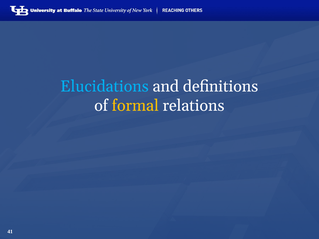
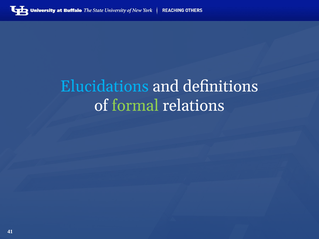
formal colour: yellow -> light green (135, 106)
